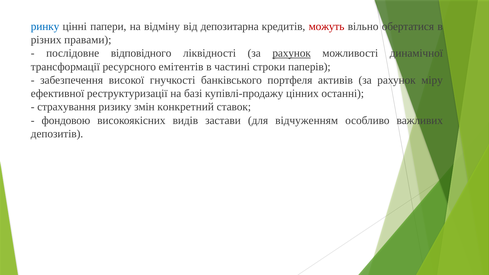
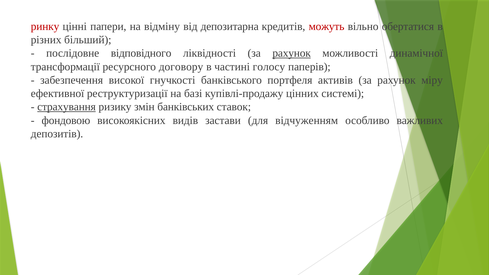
ринку colour: blue -> red (45, 26)
правами: правами -> більший (88, 40)
емітентів: емітентів -> договору (181, 67)
строки: строки -> голосу (269, 67)
останні: останні -> системі (343, 94)
страхування underline: none -> present (67, 107)
конкретний: конкретний -> банківських (186, 107)
